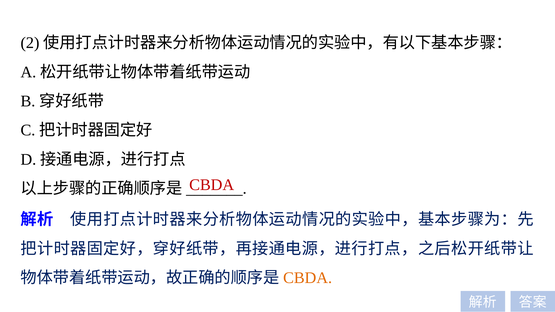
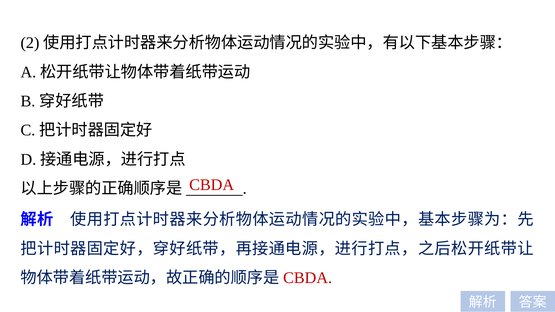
CBDA colour: orange -> red (308, 278)
